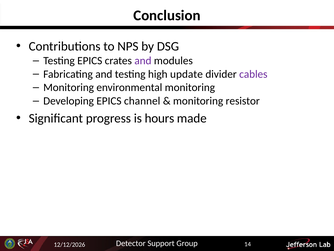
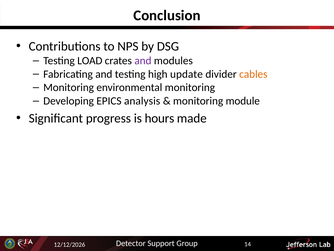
Testing EPICS: EPICS -> LOAD (90, 61)
cables colour: purple -> orange (253, 74)
channel: channel -> analysis (142, 101)
resistor: resistor -> module (243, 101)
